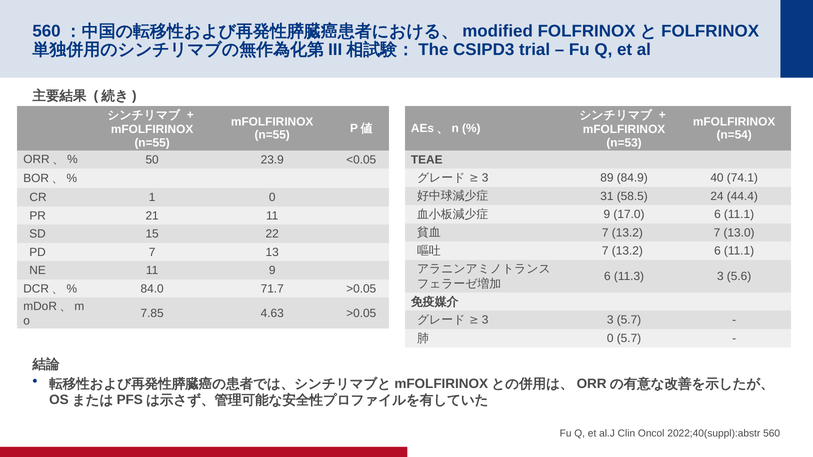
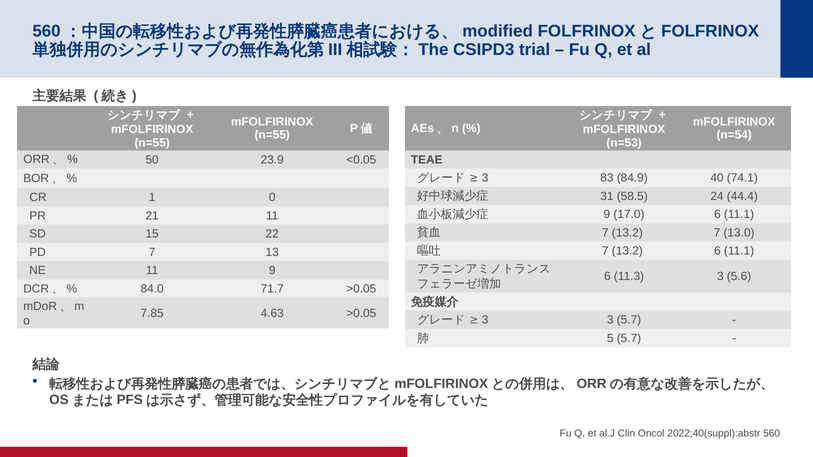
89: 89 -> 83 (607, 178)
0: 0 -> 5 (610, 339)
